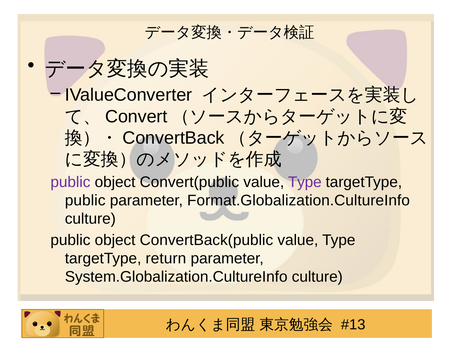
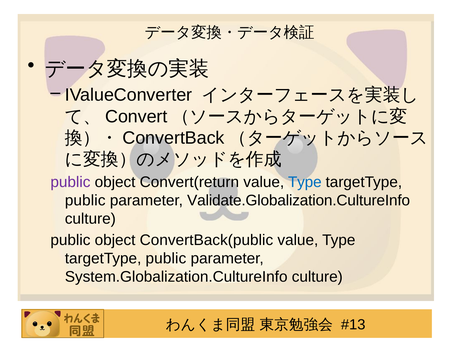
Convert(public: Convert(public -> Convert(return (189, 182)
Type colour: purple -> blue (305, 182)
Format.Globalization.CultureInfo: Format.Globalization.CultureInfo -> Validate.Globalization.CultureInfo (299, 201)
return: return -> public (166, 259)
